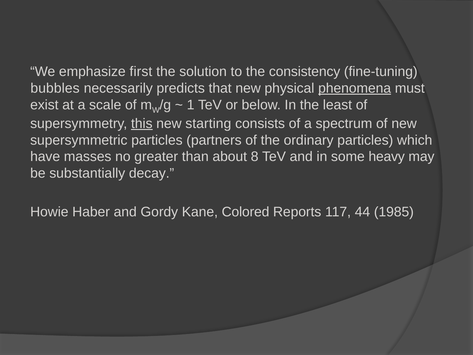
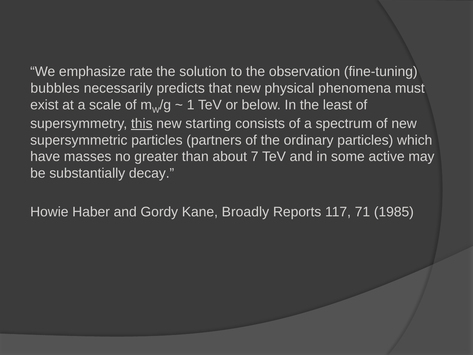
first: first -> rate (141, 72)
consistency: consistency -> observation (305, 72)
phenomena underline: present -> none (355, 88)
8: 8 -> 7 (255, 157)
heavy: heavy -> active (387, 157)
Colored: Colored -> Broadly (245, 212)
44: 44 -> 71 (362, 212)
